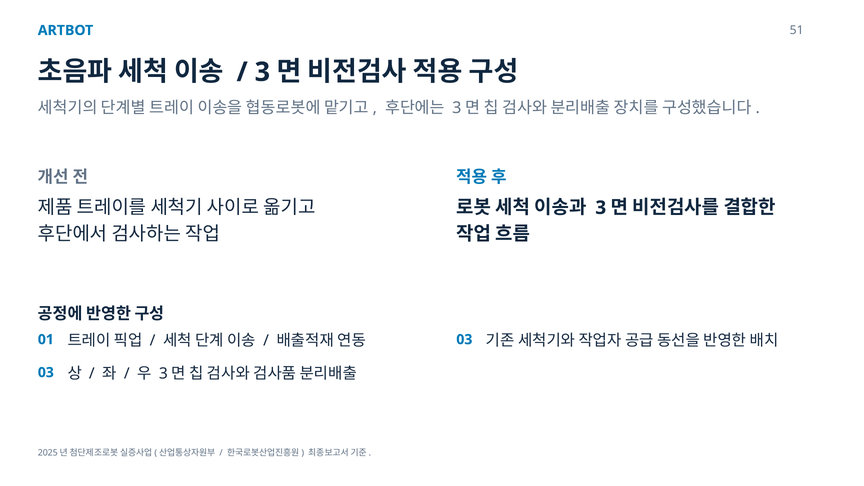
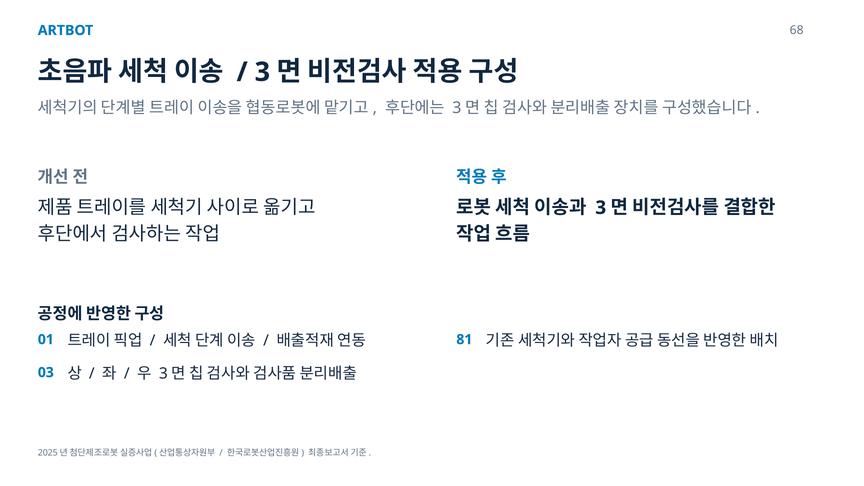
51: 51 -> 68 (797, 30)
03: 03 -> 81 (464, 340)
